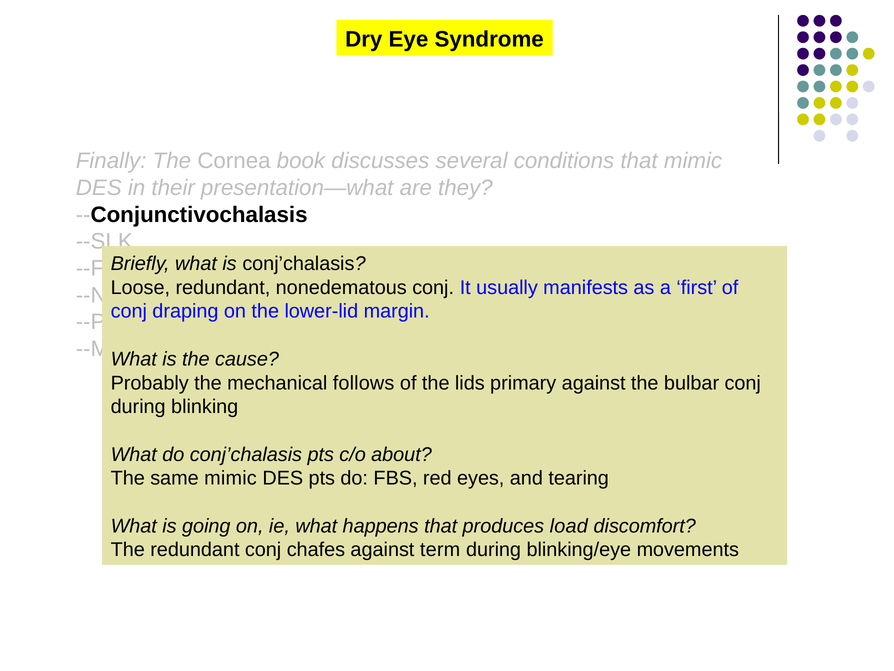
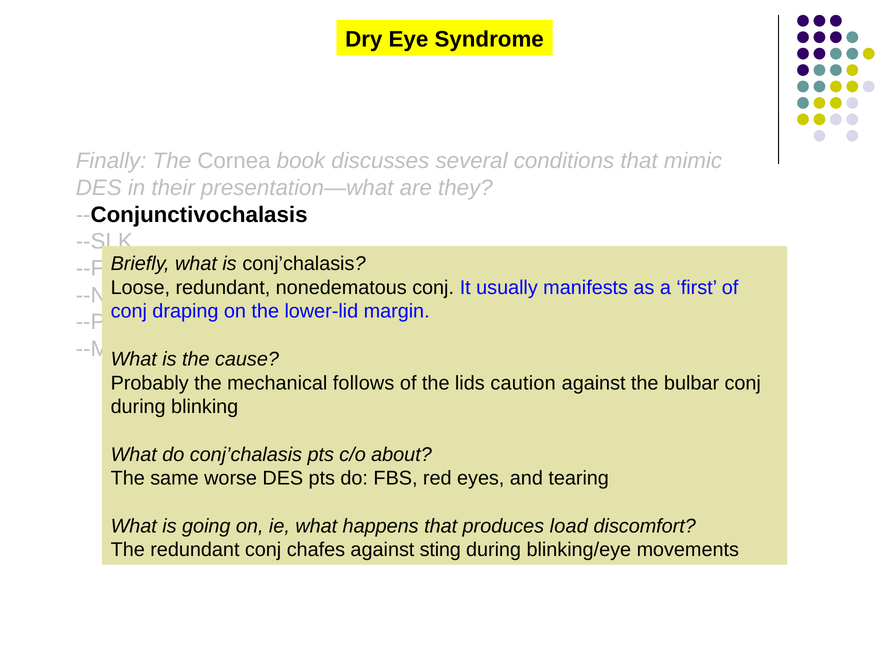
primary: primary -> caution (523, 383)
same mimic: mimic -> worse (231, 478)
term: term -> sting (440, 549)
